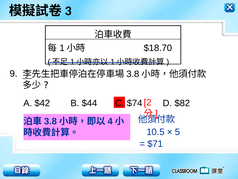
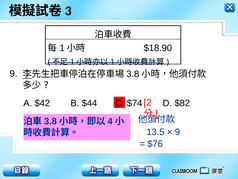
$18.70: $18.70 -> $18.90 (158, 48)
10.5: 10.5 -> 13.5 (156, 132)
5: 5 -> 9 (178, 132)
$71: $71 -> $76 (155, 143)
